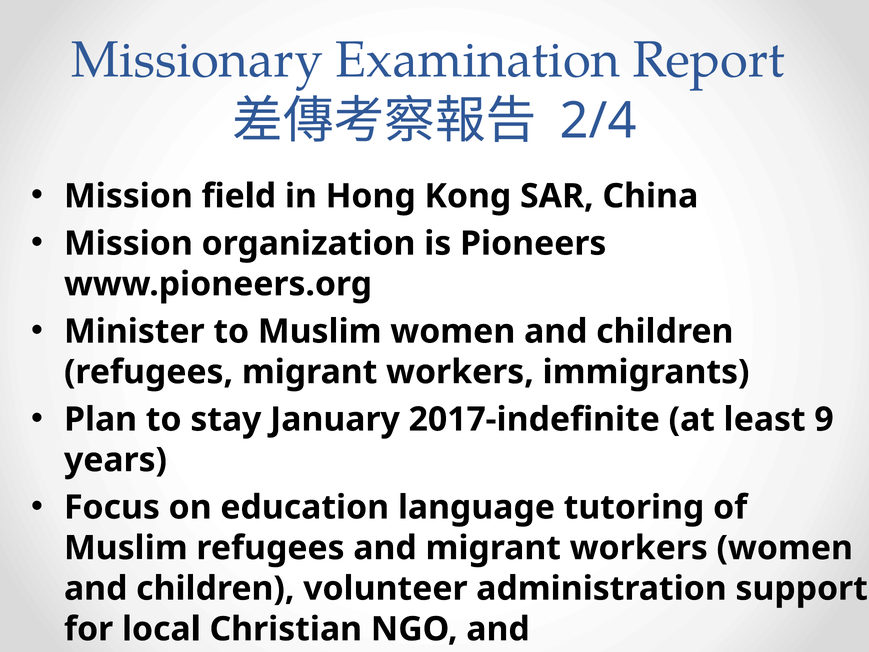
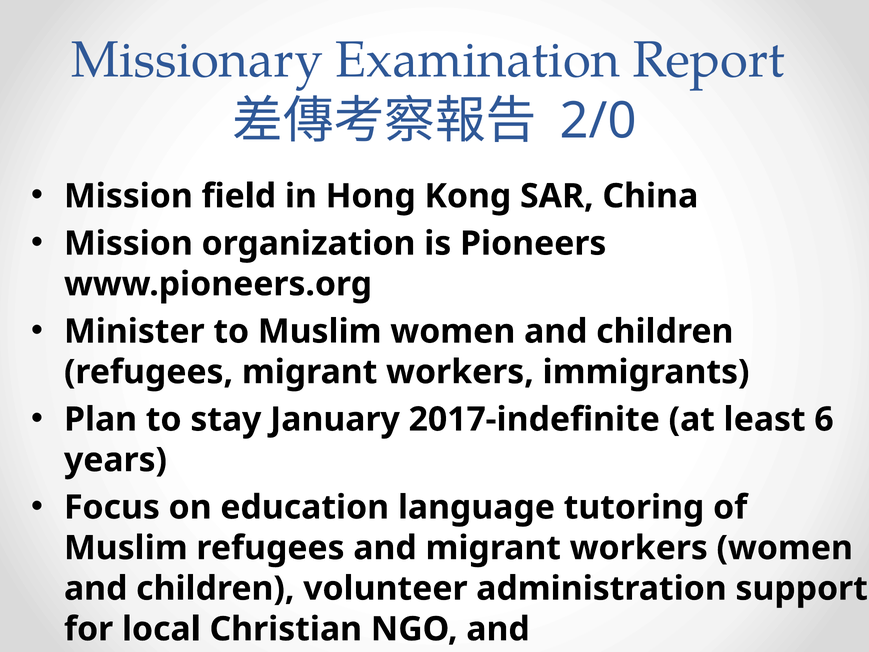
2/4: 2/4 -> 2/0 (598, 121)
9: 9 -> 6 (824, 419)
